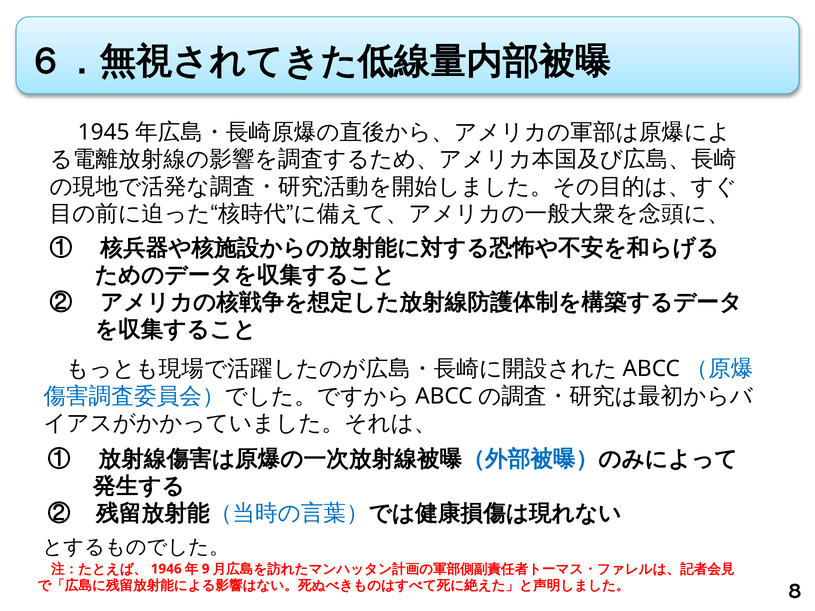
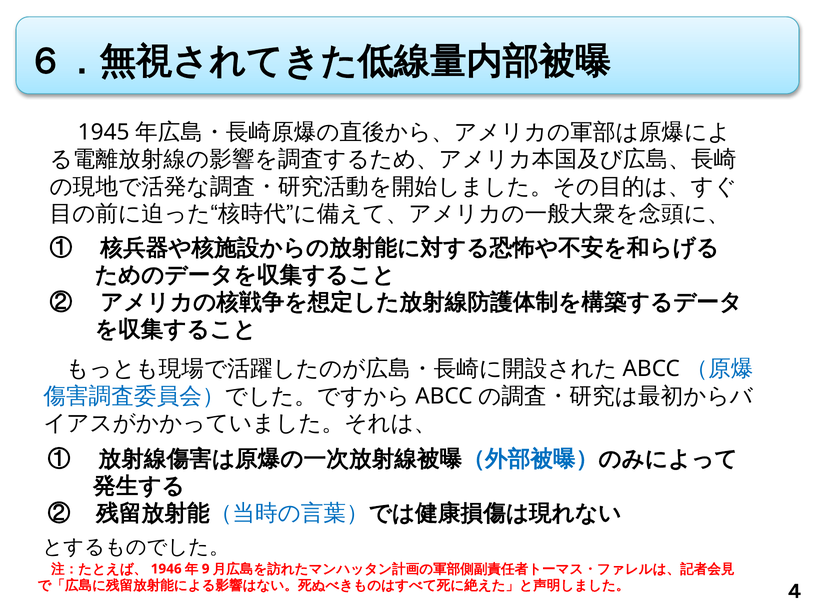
8: 8 -> 4 (795, 592)
